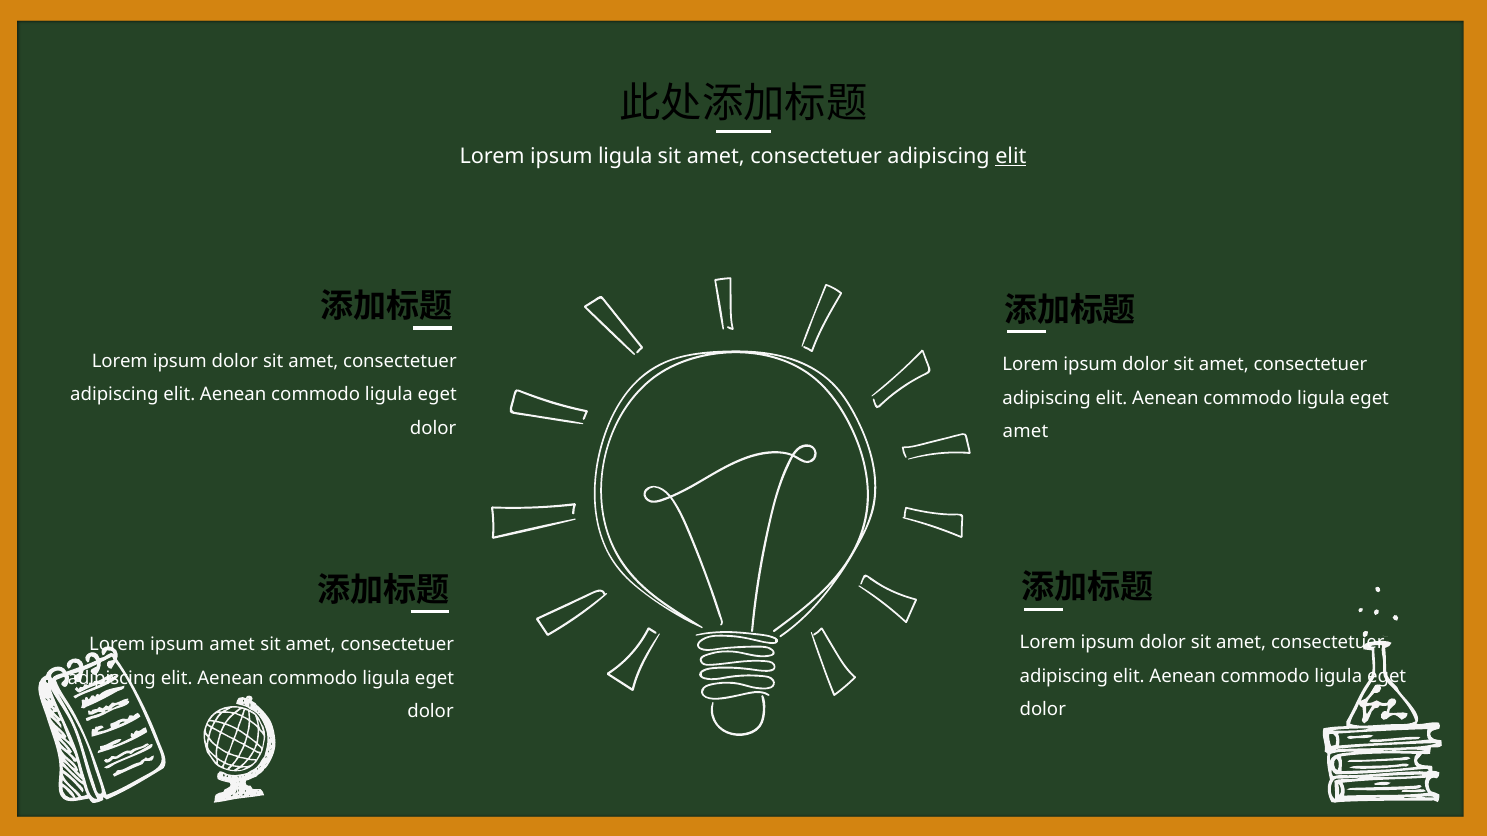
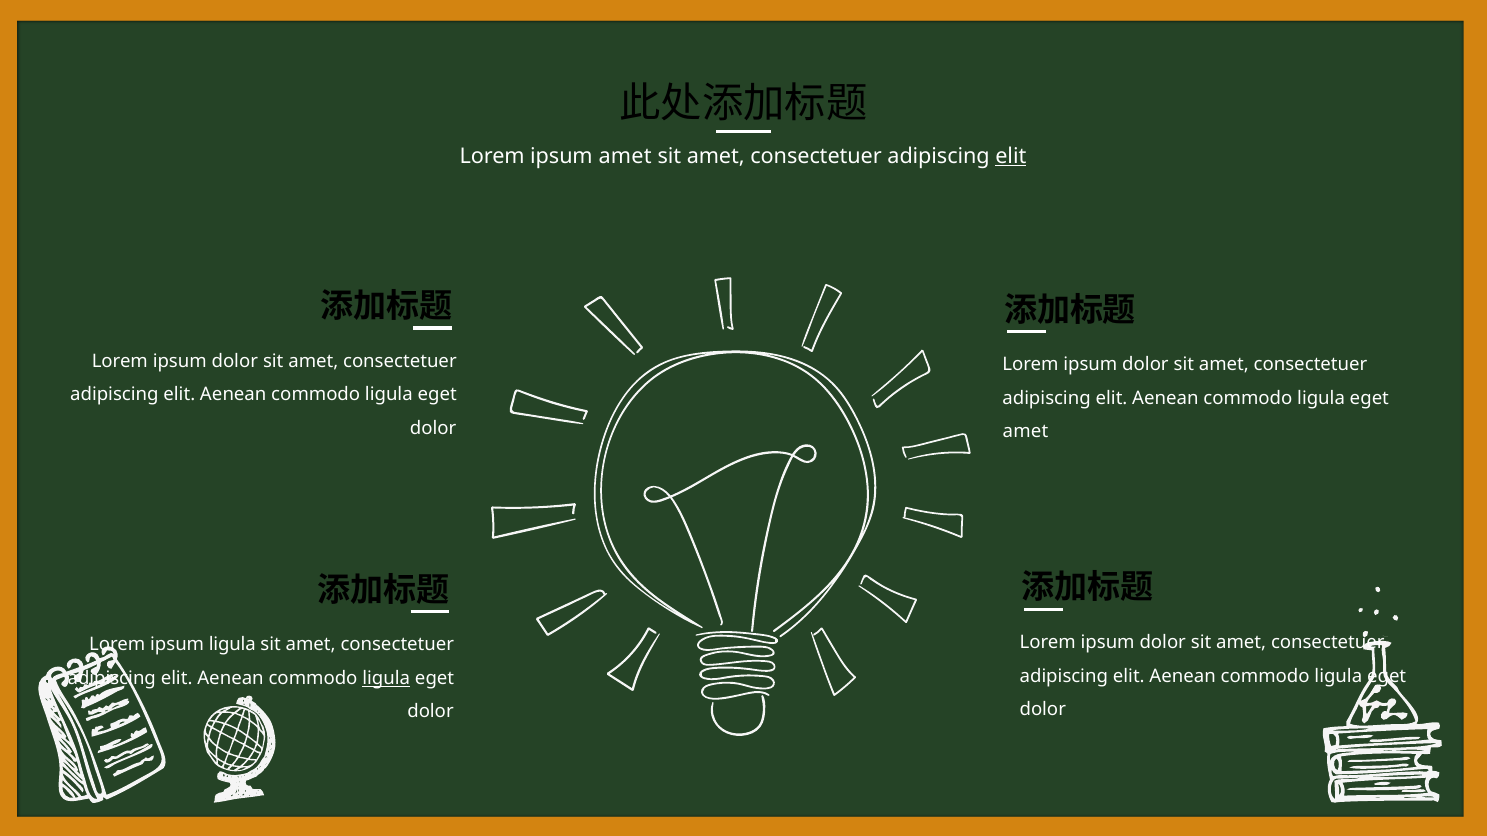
ipsum ligula: ligula -> amet (625, 156)
ipsum amet: amet -> ligula (232, 645)
ligula underline: none -> present (386, 679)
